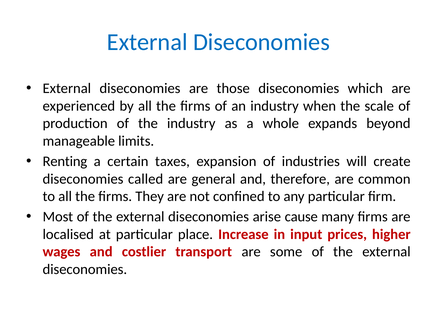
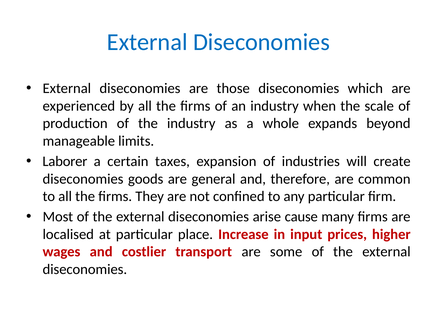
Renting: Renting -> Laborer (65, 161)
called: called -> goods (146, 179)
